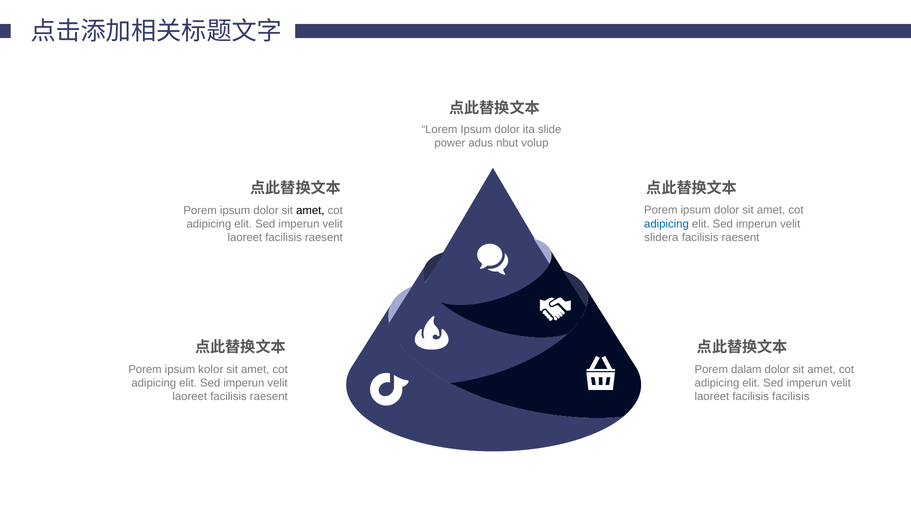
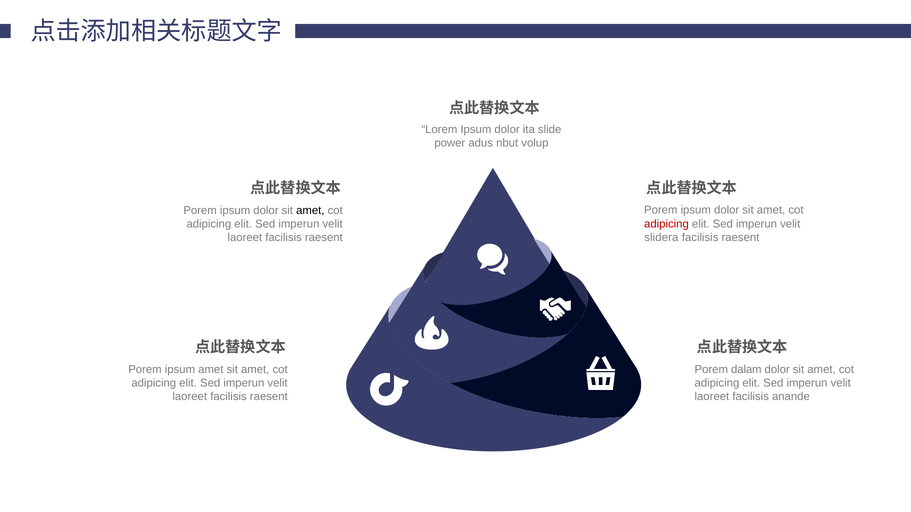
adipicing colour: blue -> red (666, 224)
ipsum kolor: kolor -> amet (211, 370)
facilisis facilisis: facilisis -> anande (791, 397)
